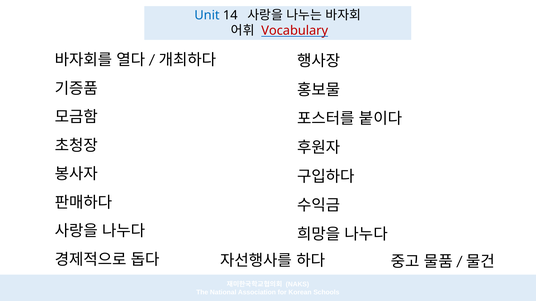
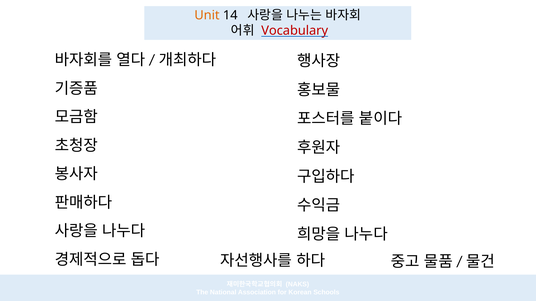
Unit colour: blue -> orange (207, 15)
